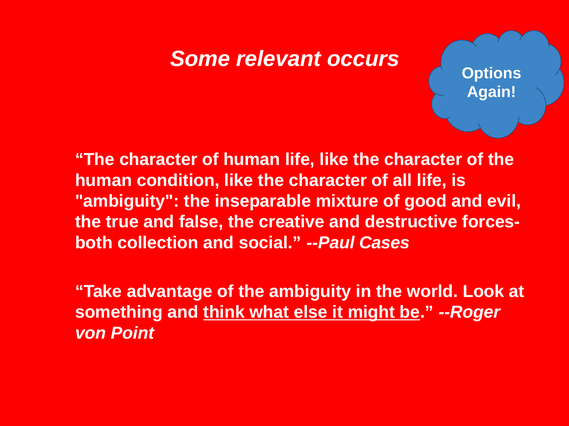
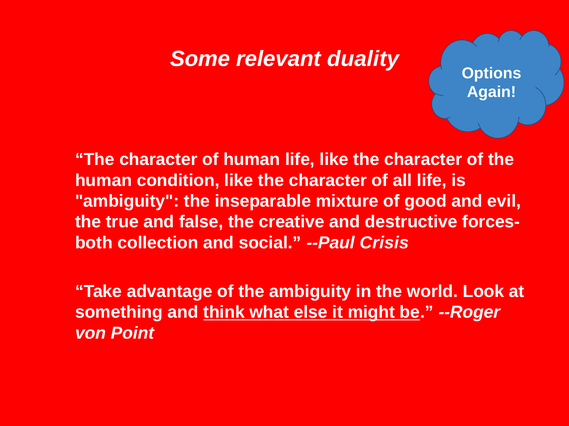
occurs: occurs -> duality (363, 59)
Cases: Cases -> Crisis (384, 243)
